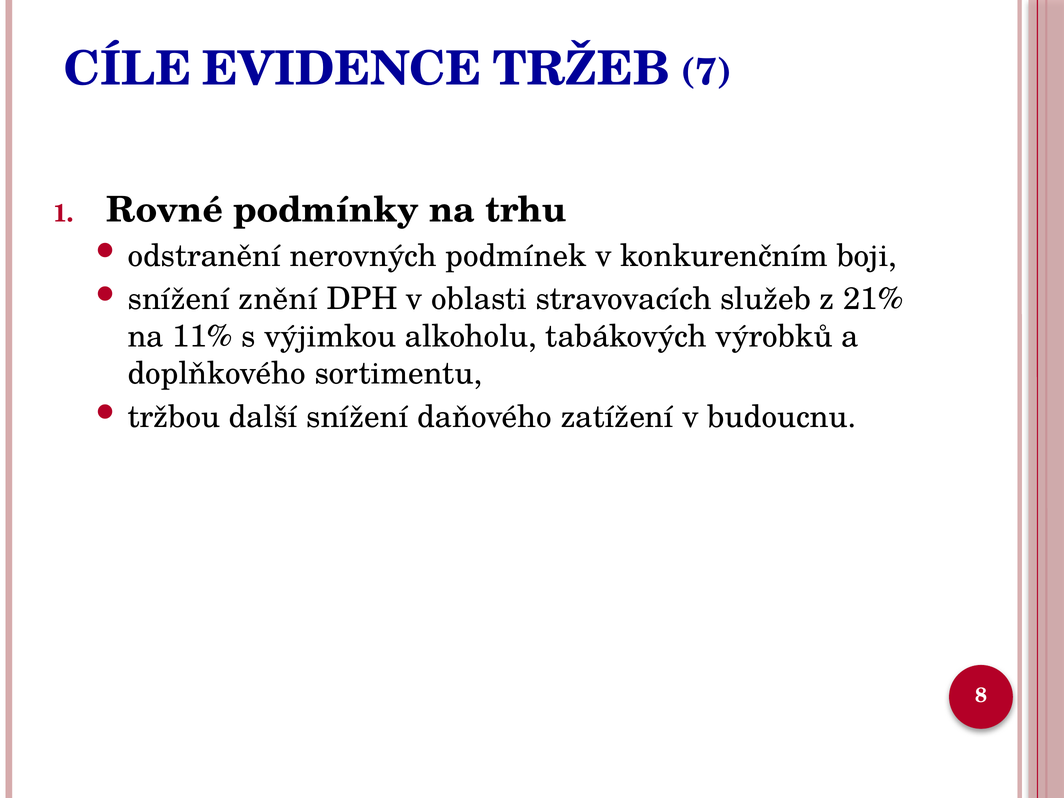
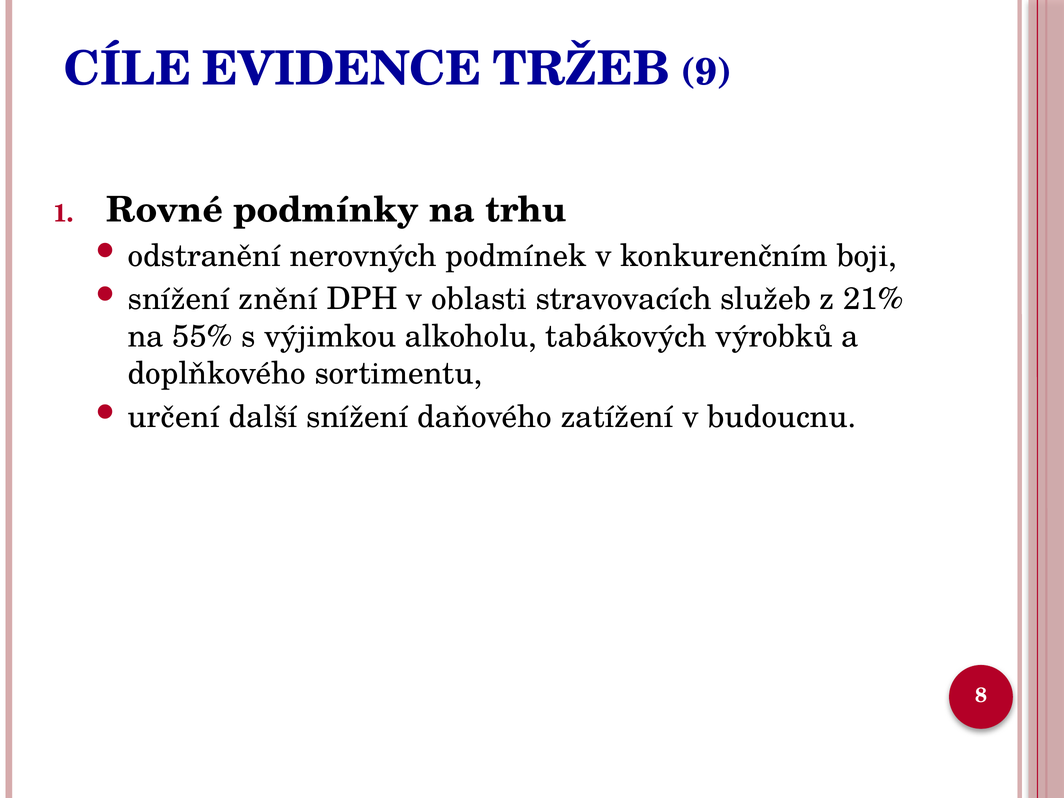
7: 7 -> 9 (706, 72)
11%: 11% -> 55% (203, 336)
tržbou: tržbou -> určení (174, 417)
